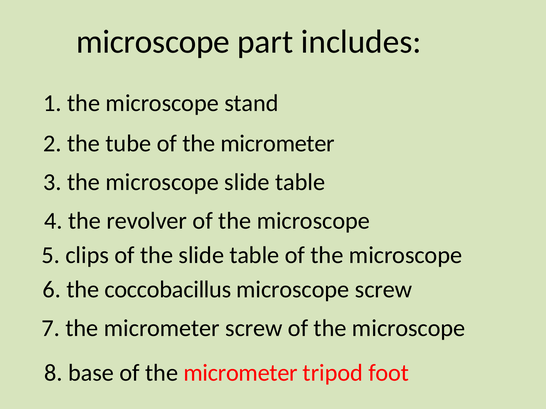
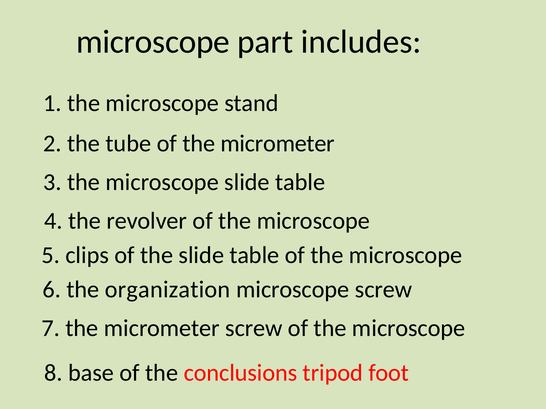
coccobacillus: coccobacillus -> organization (168, 290)
base of the micrometer: micrometer -> conclusions (240, 373)
